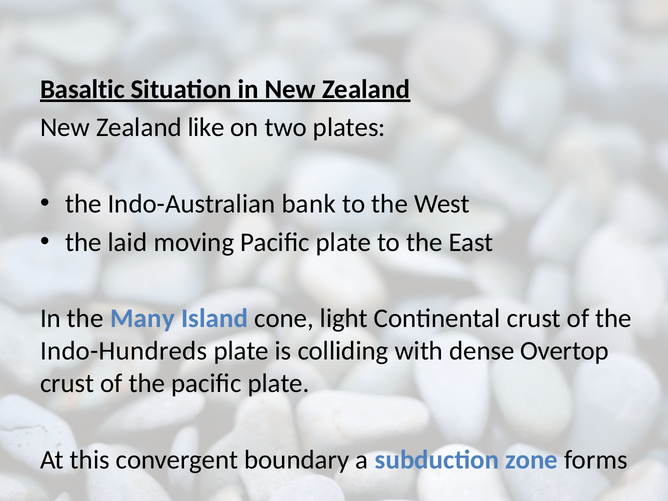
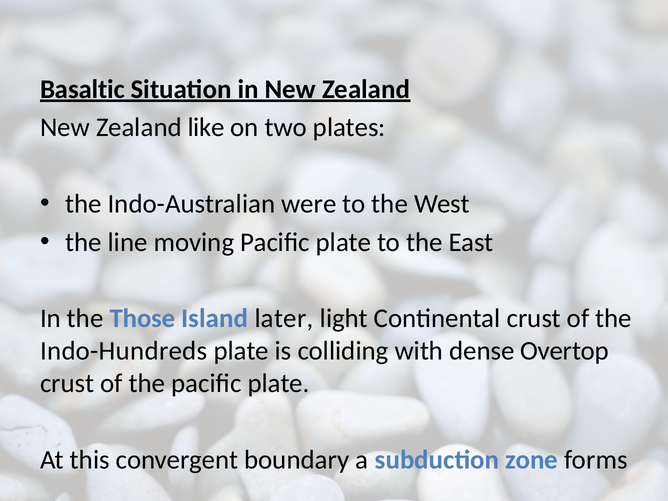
bank: bank -> were (309, 204)
laid: laid -> line (128, 242)
Many: Many -> Those (143, 319)
cone: cone -> later (284, 319)
